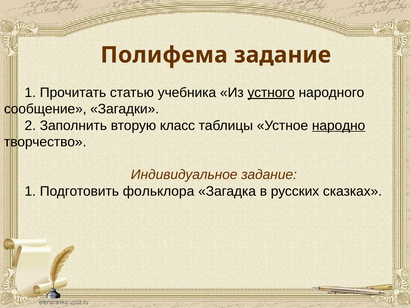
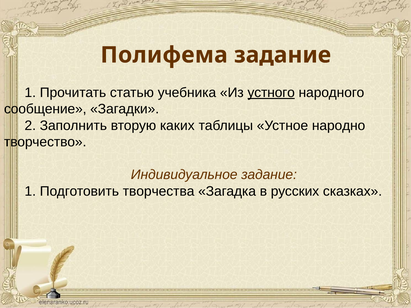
класс: класс -> каких (177, 126)
народно underline: present -> none (339, 126)
фольклора: фольклора -> творчества (159, 191)
